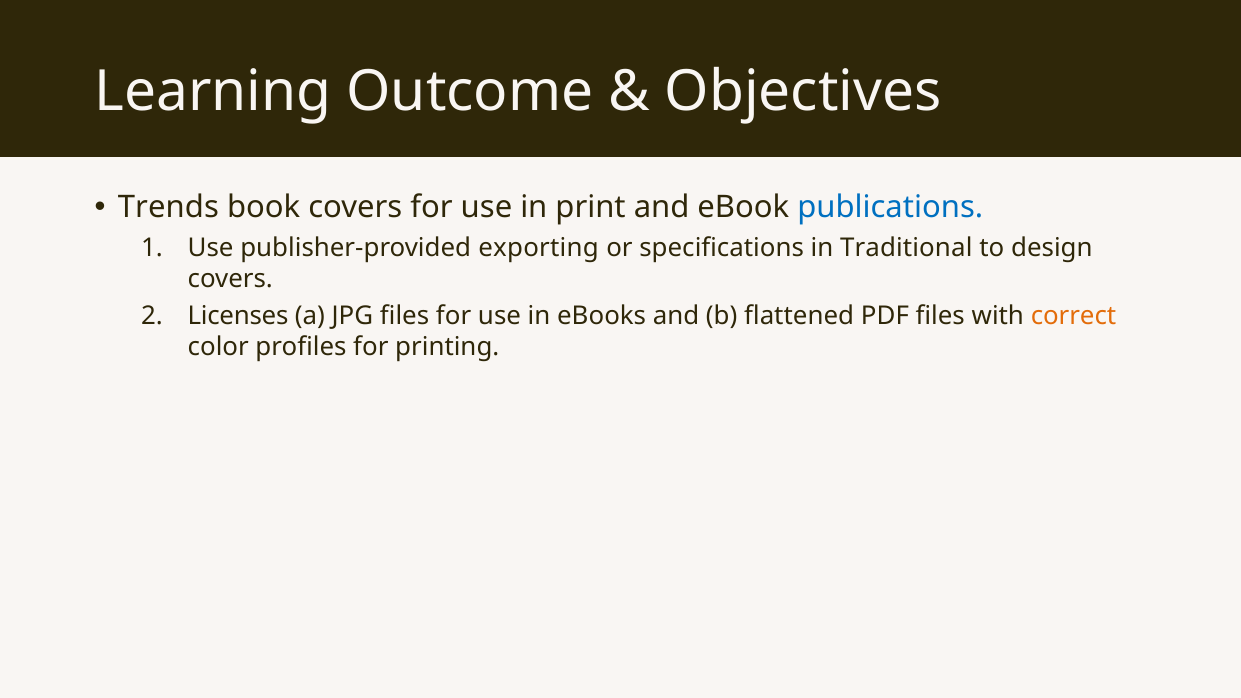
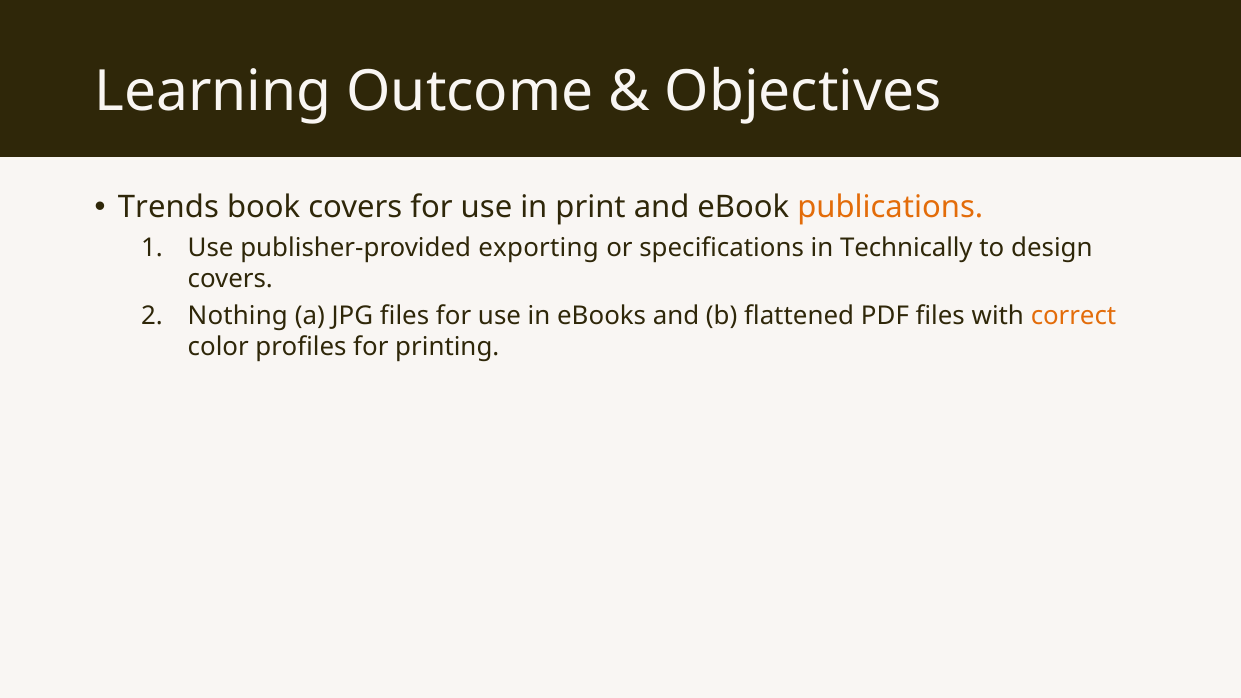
publications colour: blue -> orange (890, 207)
Traditional: Traditional -> Technically (906, 248)
Licenses: Licenses -> Nothing (238, 316)
